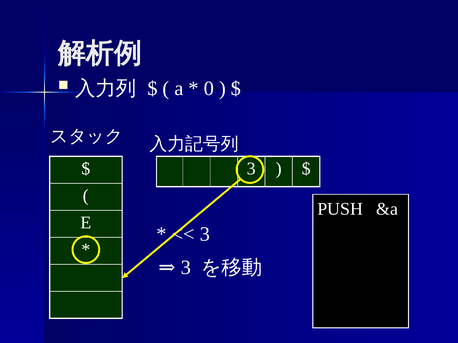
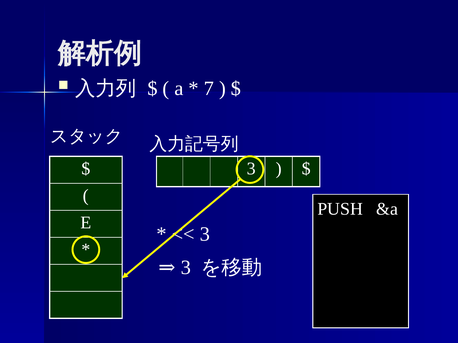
0: 0 -> 7 (209, 88)
